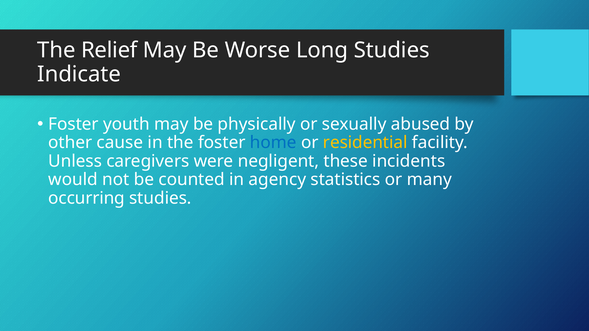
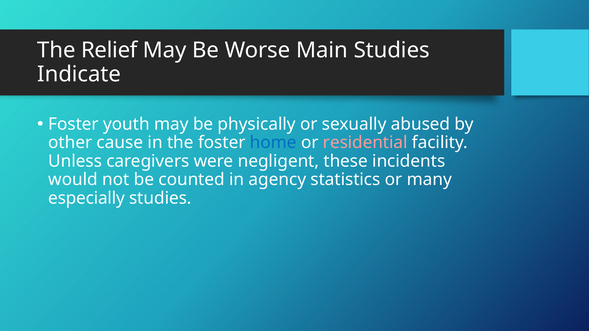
Long: Long -> Main (322, 50)
residential colour: yellow -> pink (365, 143)
occurring: occurring -> especially (87, 198)
